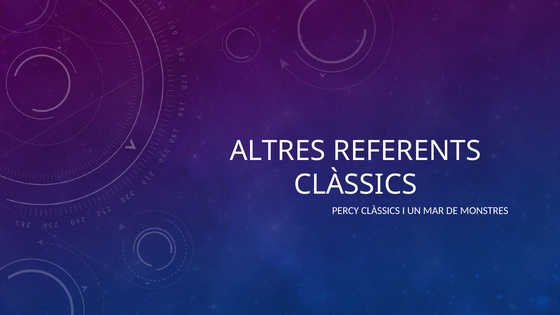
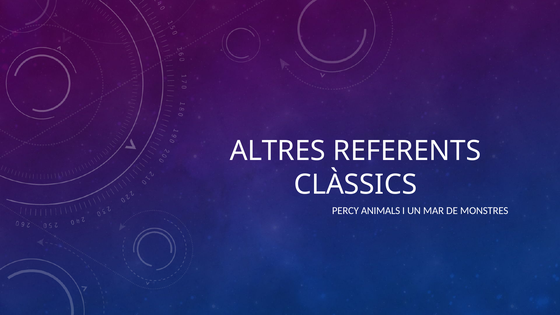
PERCY CLÀSSICS: CLÀSSICS -> ANIMALS (381, 211)
